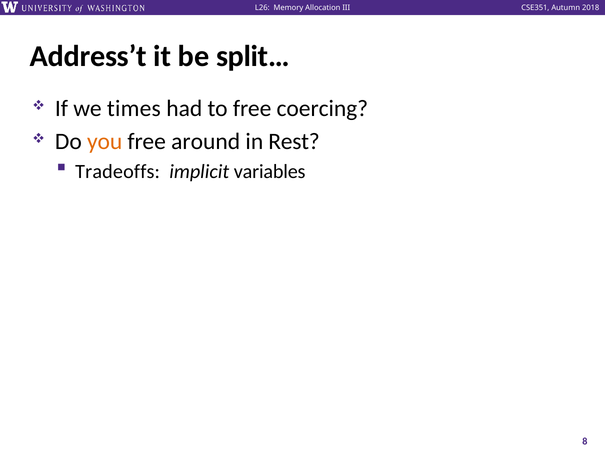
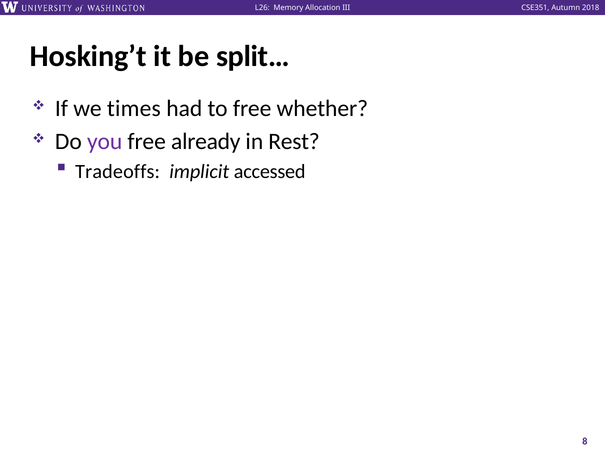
Address’t: Address’t -> Hosking’t (88, 56)
coercing: coercing -> whether (322, 109)
you colour: orange -> purple (105, 142)
around: around -> already (206, 142)
variables: variables -> accessed (270, 172)
